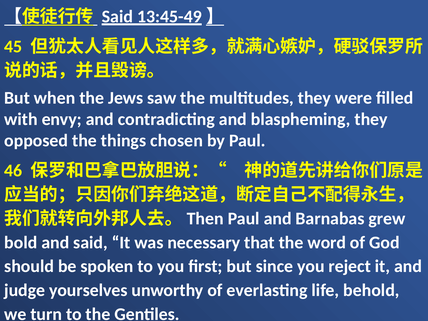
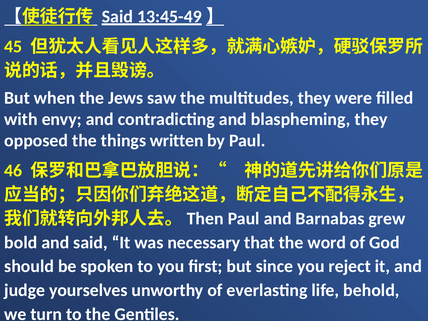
chosen: chosen -> written (177, 141)
